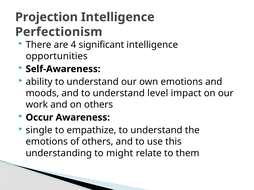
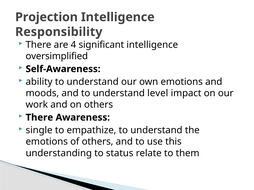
Perfectionism: Perfectionism -> Responsibility (59, 32)
opportunities: opportunities -> oversimplified (57, 56)
Occur: Occur -> There (39, 118)
might: might -> status (120, 153)
